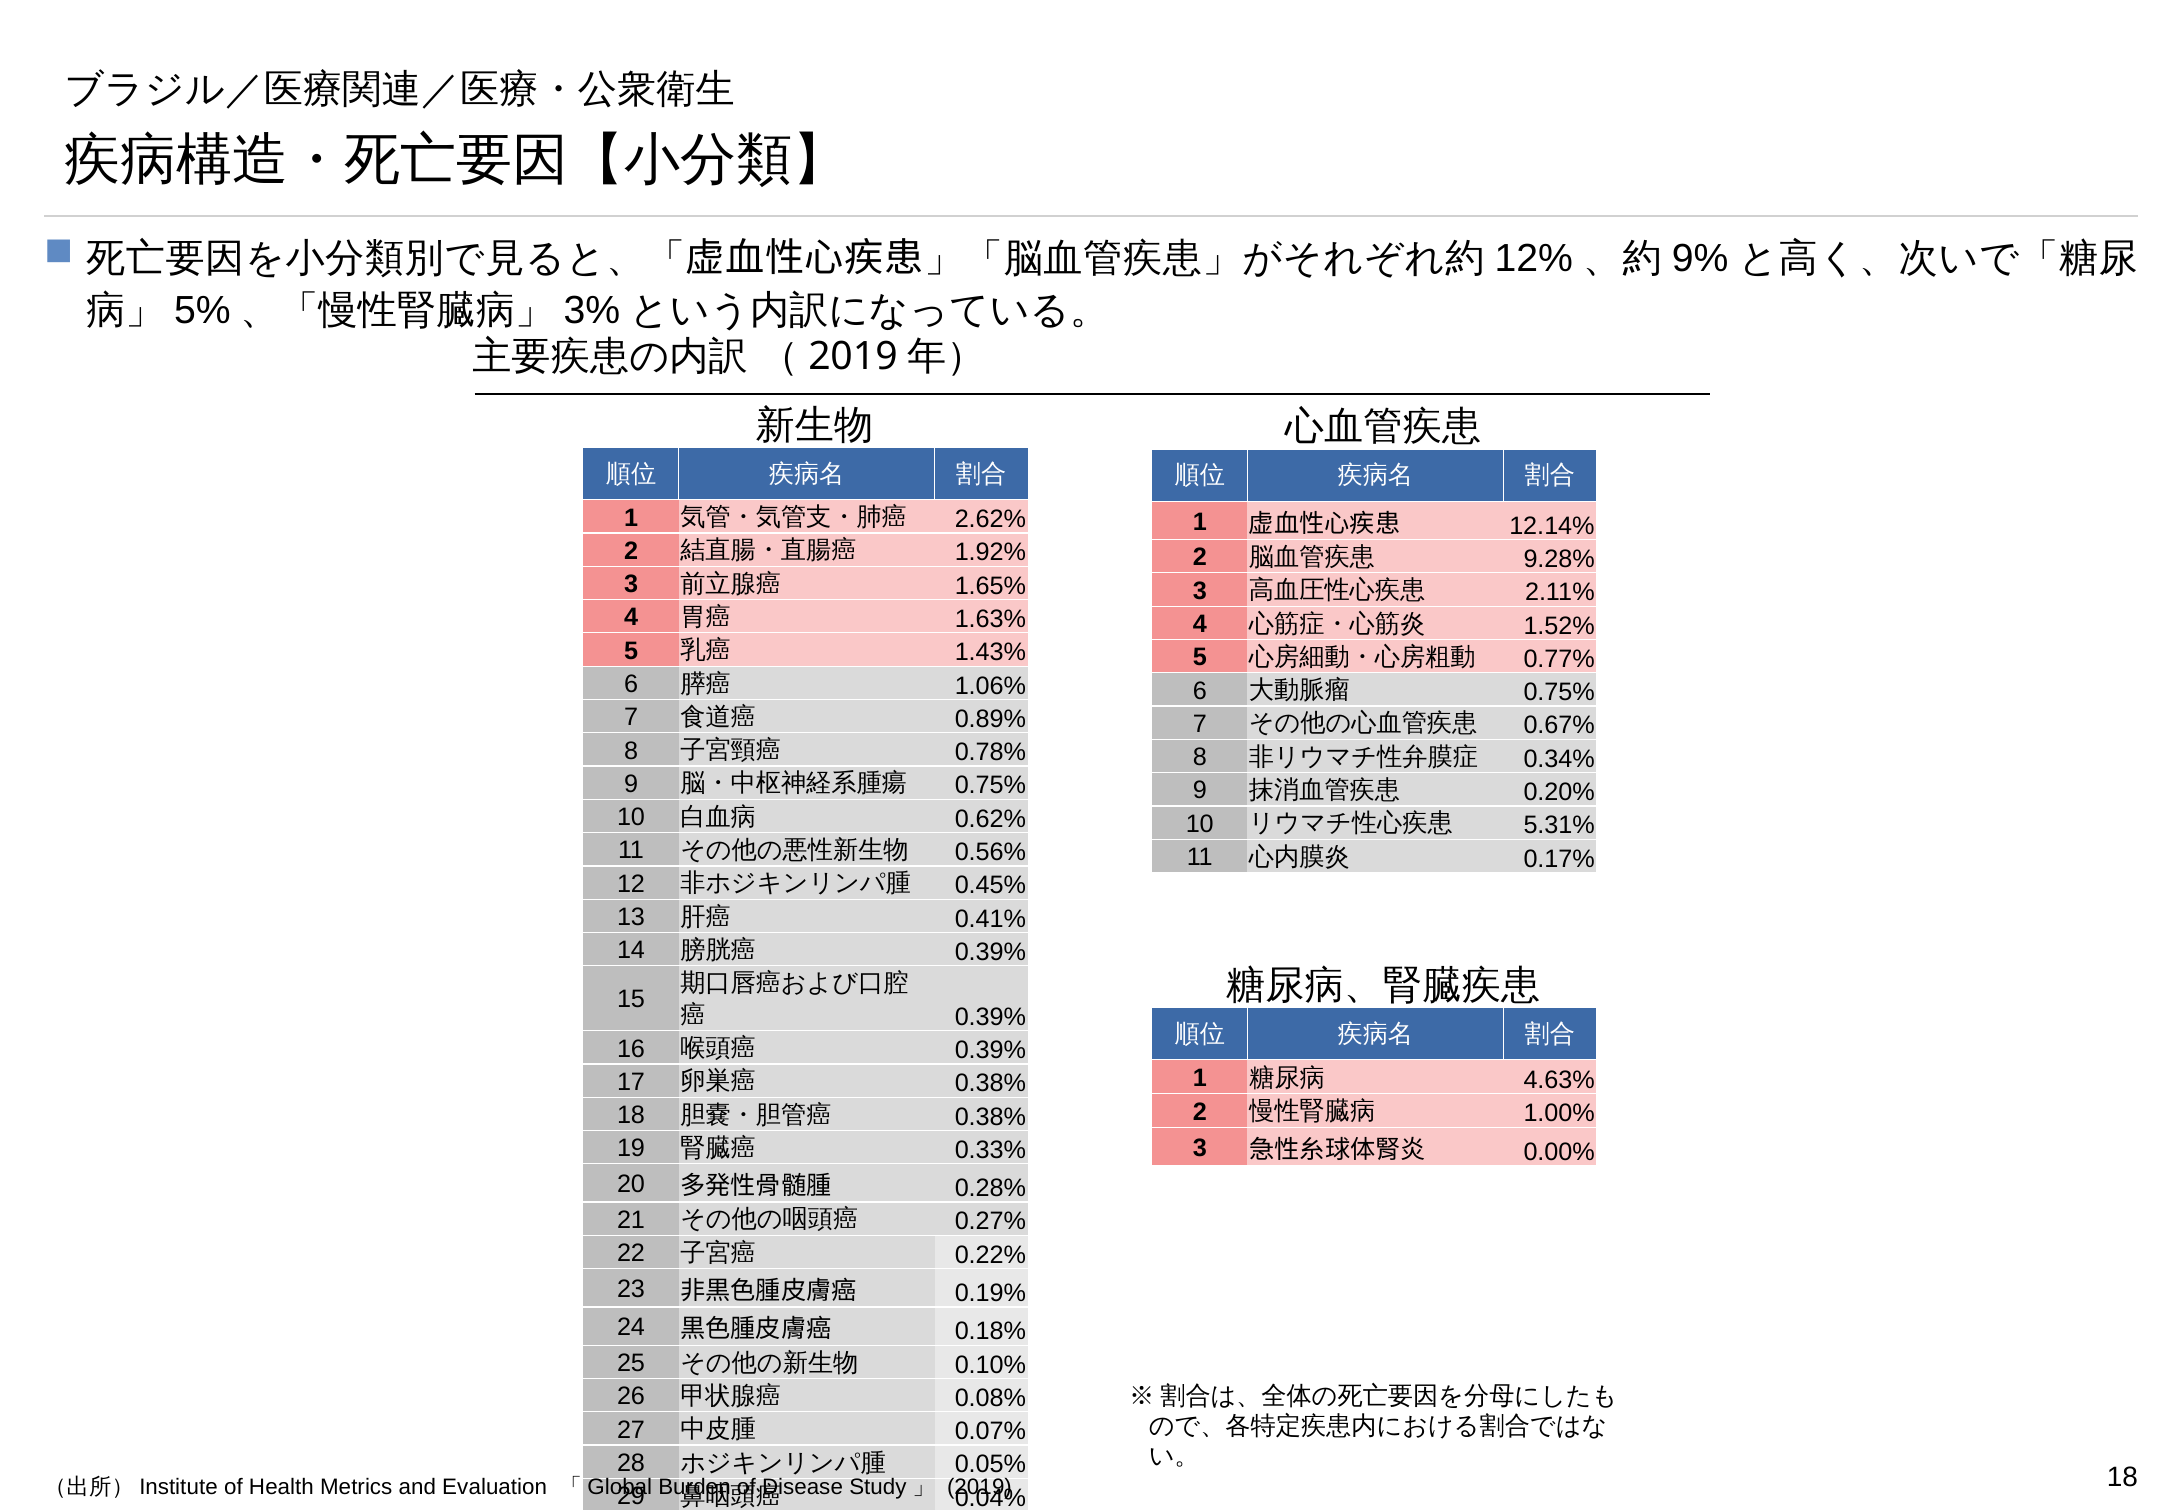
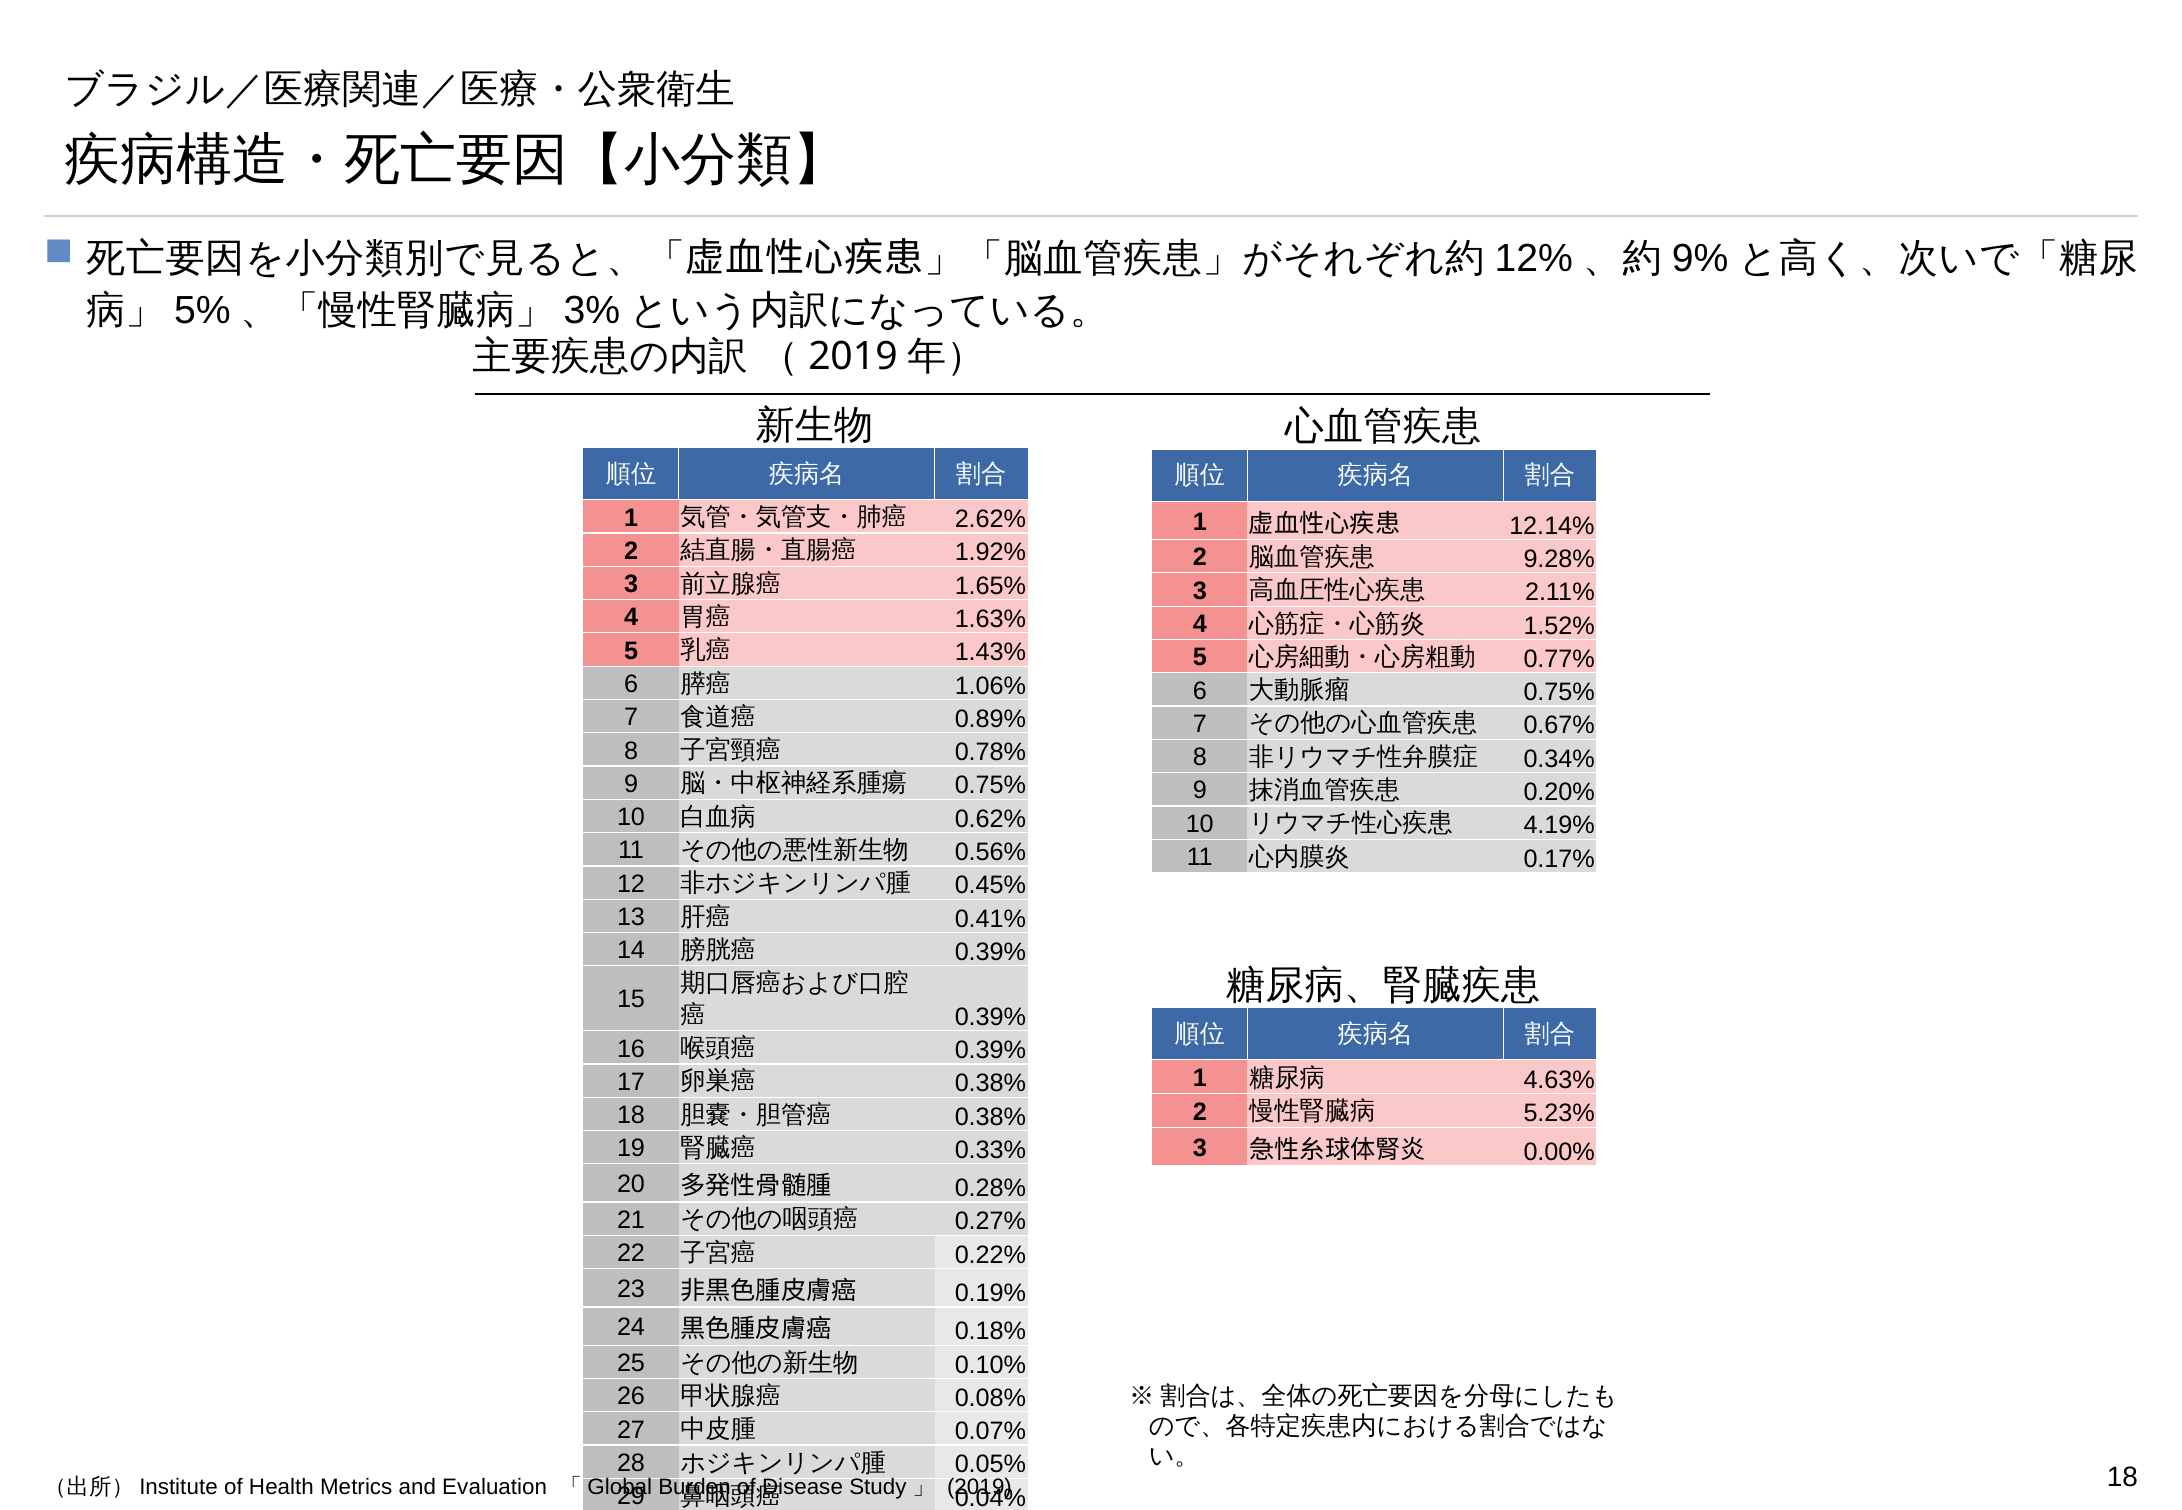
5.31%: 5.31% -> 4.19% (1559, 826)
1.00%: 1.00% -> 5.23% (1559, 1114)
